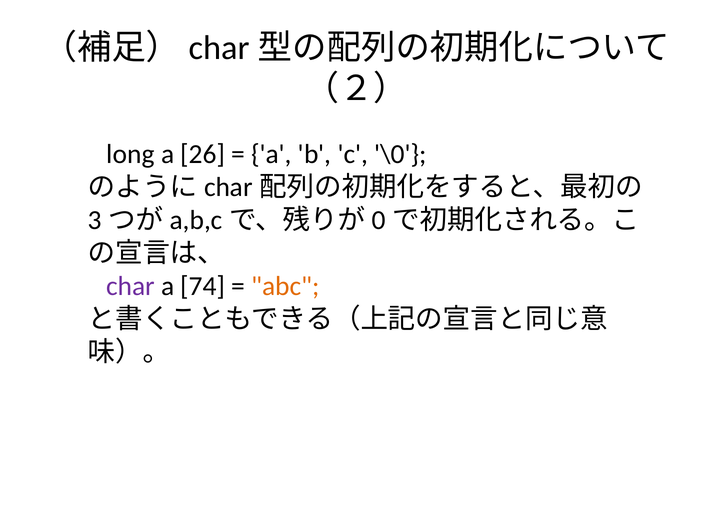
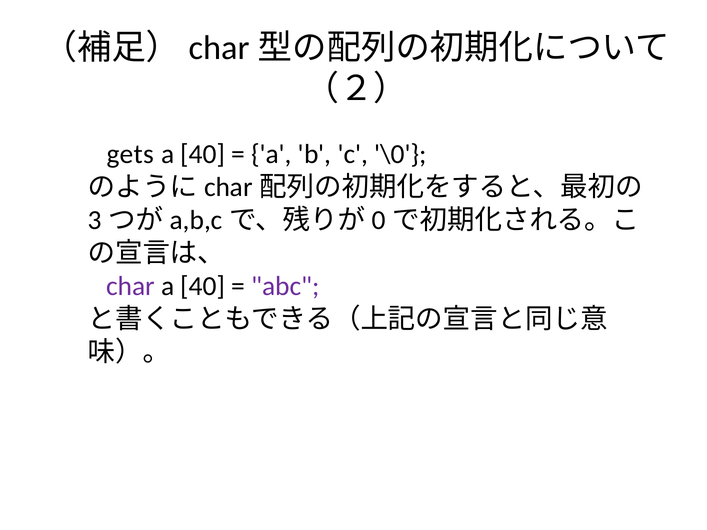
long: long -> gets (130, 154)
26: 26 -> 40 (203, 154)
74: 74 -> 40 (203, 286)
abc colour: orange -> purple (285, 286)
